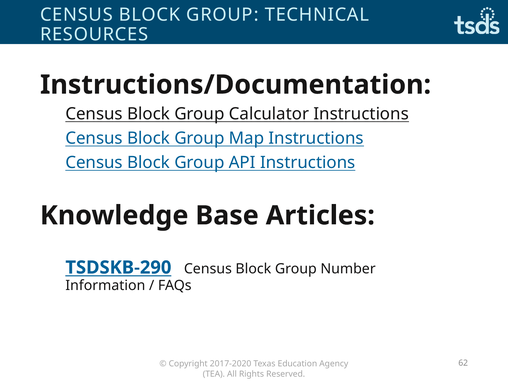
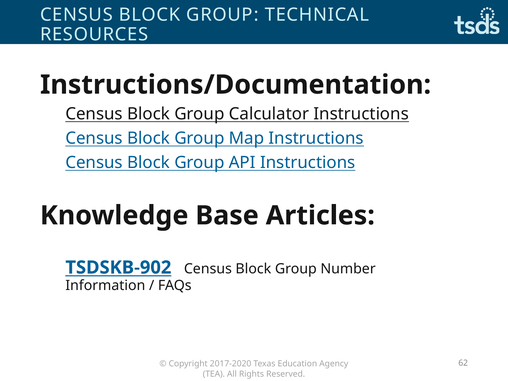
TSDSKB-290: TSDSKB-290 -> TSDSKB-902 (118, 268)
